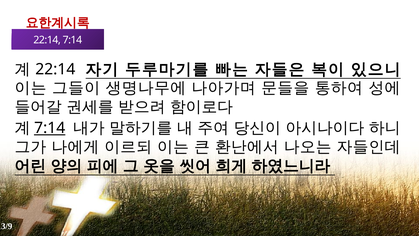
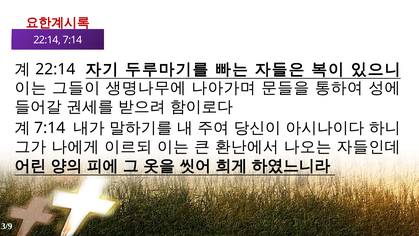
7:14 underline: present -> none (50, 128)
